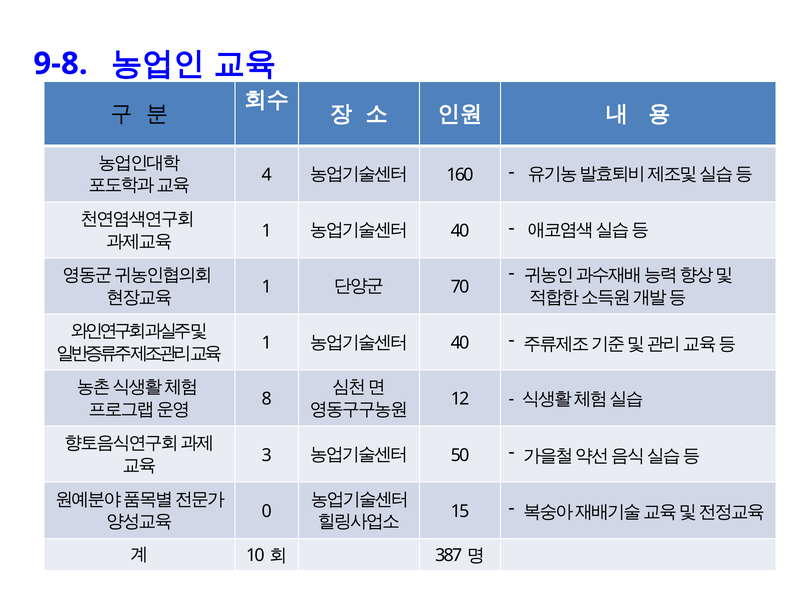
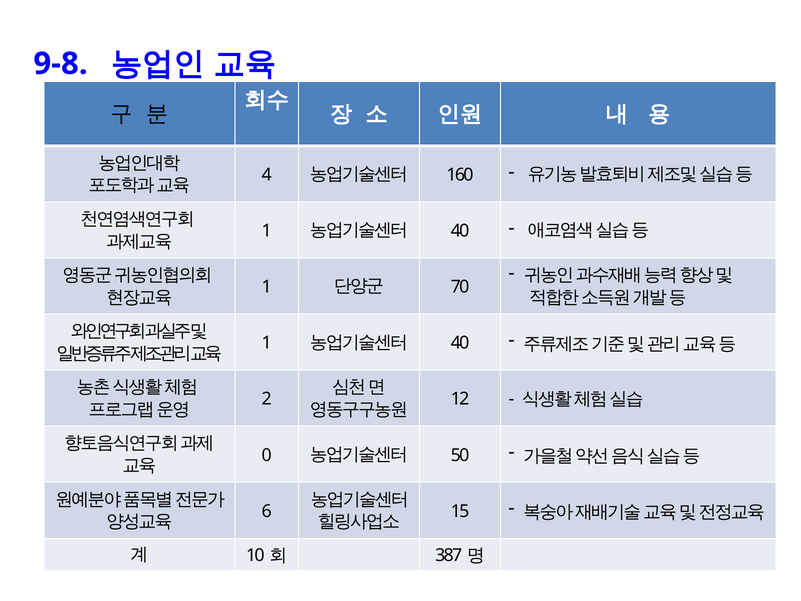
8: 8 -> 2 (267, 399)
3: 3 -> 0 (267, 455)
0: 0 -> 6 (267, 511)
